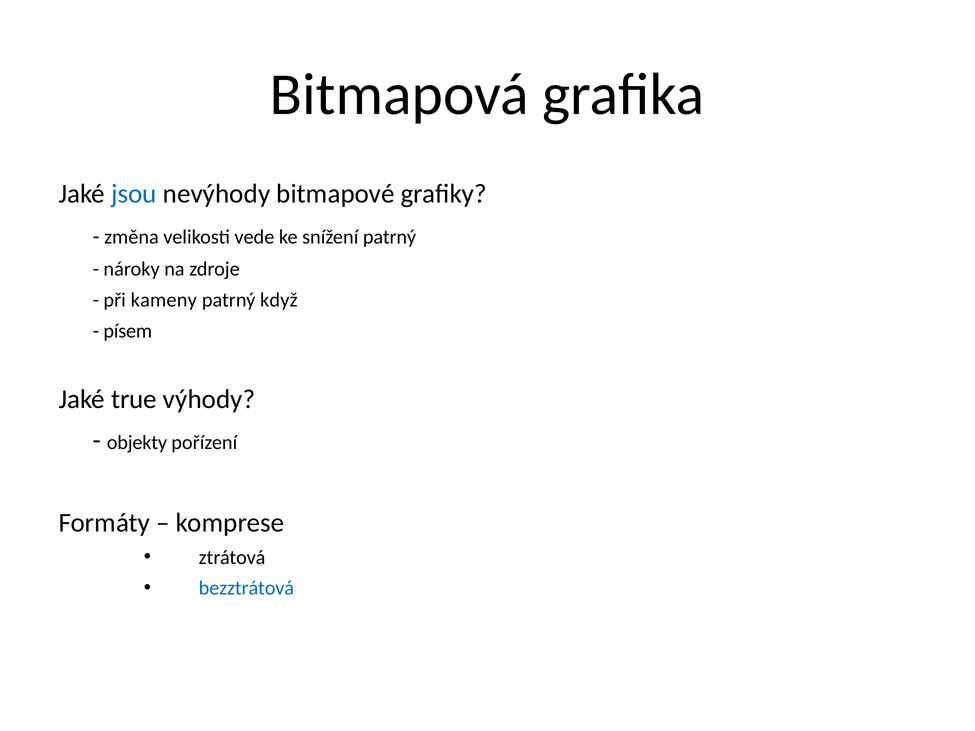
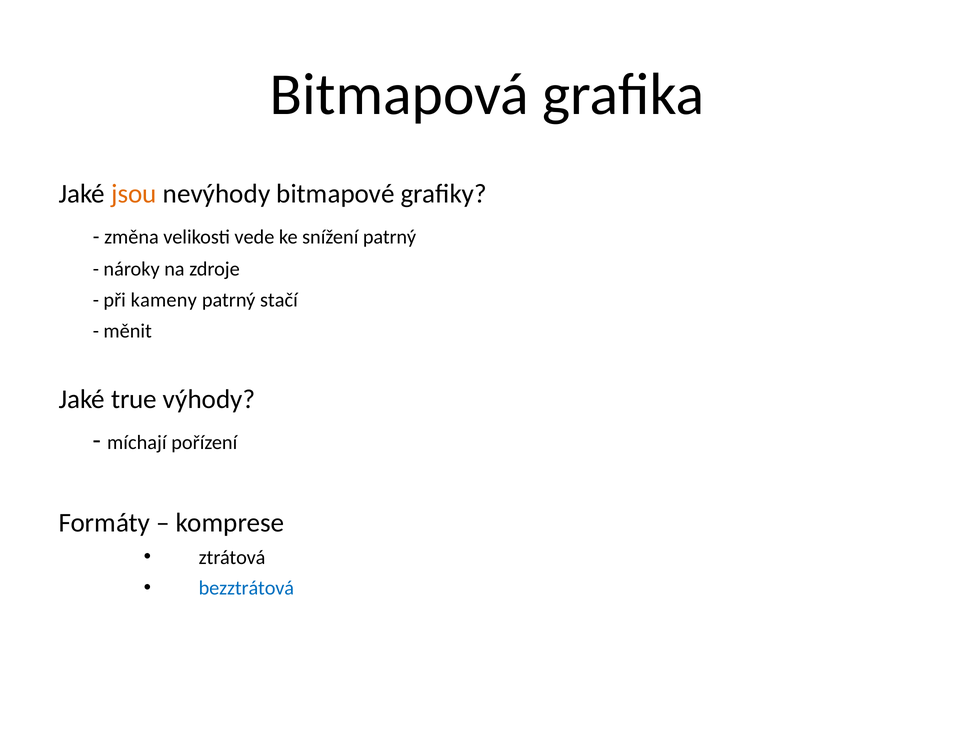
jsou colour: blue -> orange (134, 194)
když: když -> stačí (279, 300)
písem: písem -> měnit (128, 331)
objekty: objekty -> míchají (137, 443)
